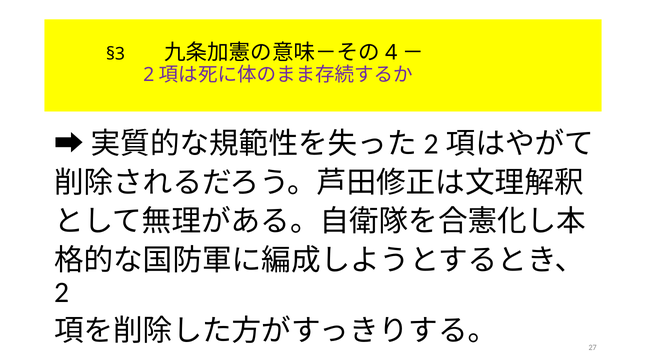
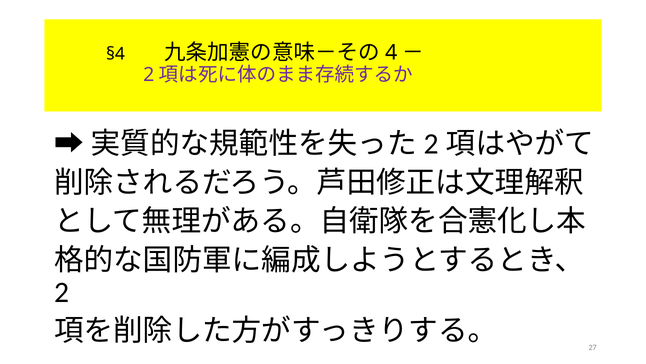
§3: §3 -> §4 (116, 54)
